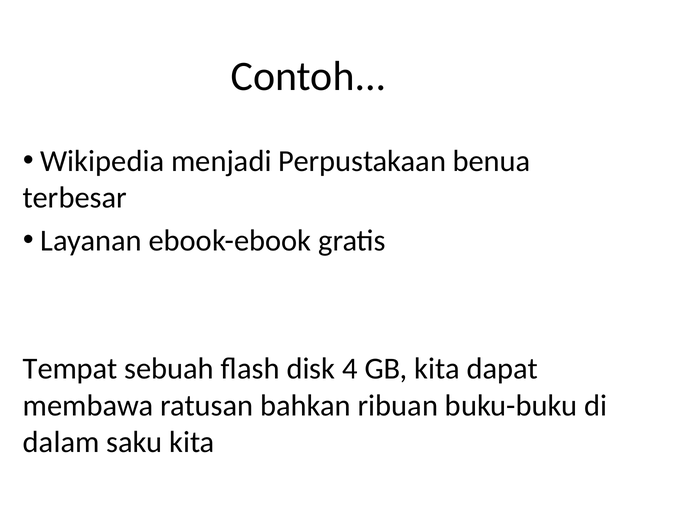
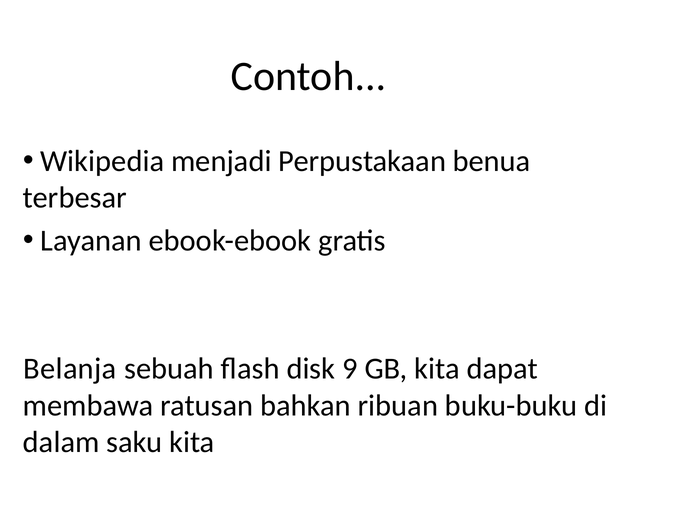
Tempat: Tempat -> Belanja (70, 368)
4: 4 -> 9 (350, 368)
